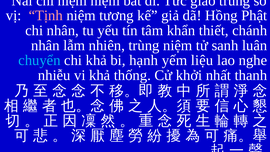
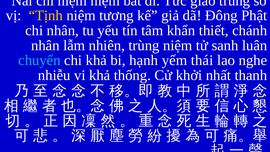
Tịnh colour: pink -> yellow (46, 16)
Hồng: Hồng -> Đông (221, 16)
liệu: liệu -> thái (202, 60)
